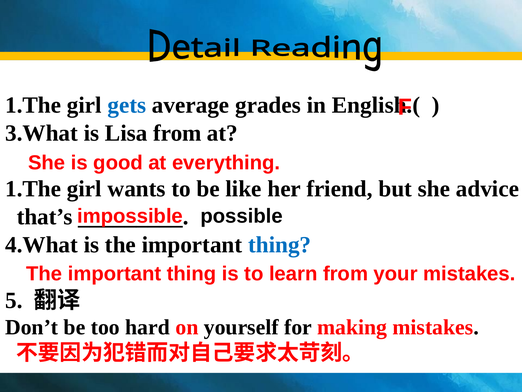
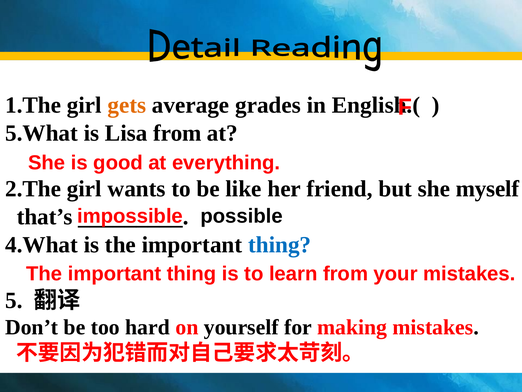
gets colour: blue -> orange (127, 105)
3.What: 3.What -> 5.What (42, 133)
1.The: 1.The -> 2.The (33, 189)
advice: advice -> myself (487, 189)
